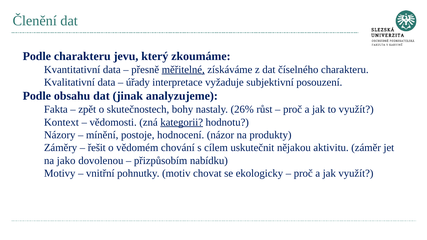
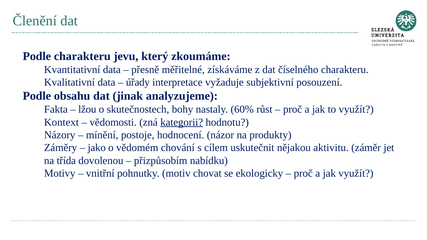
měřitelné underline: present -> none (183, 70)
zpět: zpět -> lžou (87, 109)
26%: 26% -> 60% (242, 109)
řešit: řešit -> jako (97, 148)
jako: jako -> třída (66, 161)
